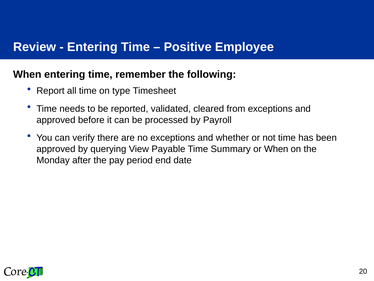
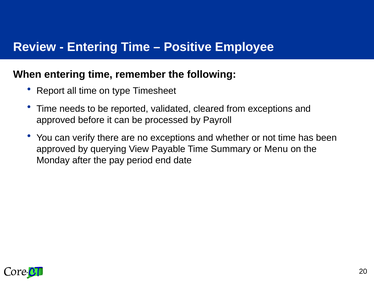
or When: When -> Menu (276, 149)
